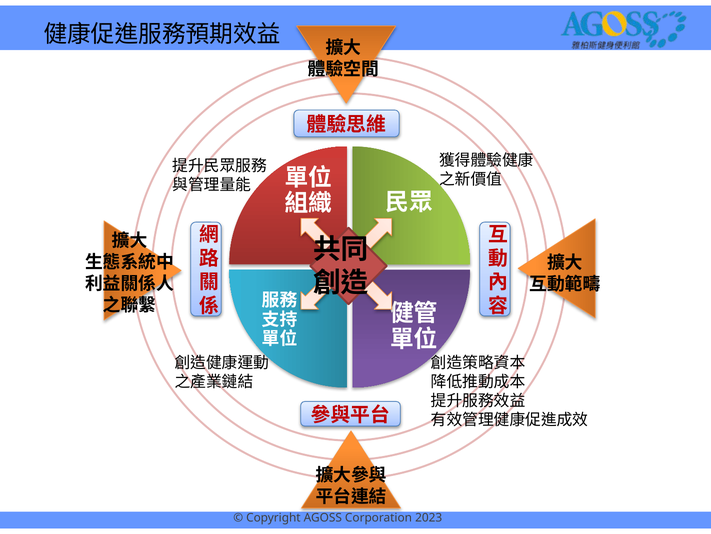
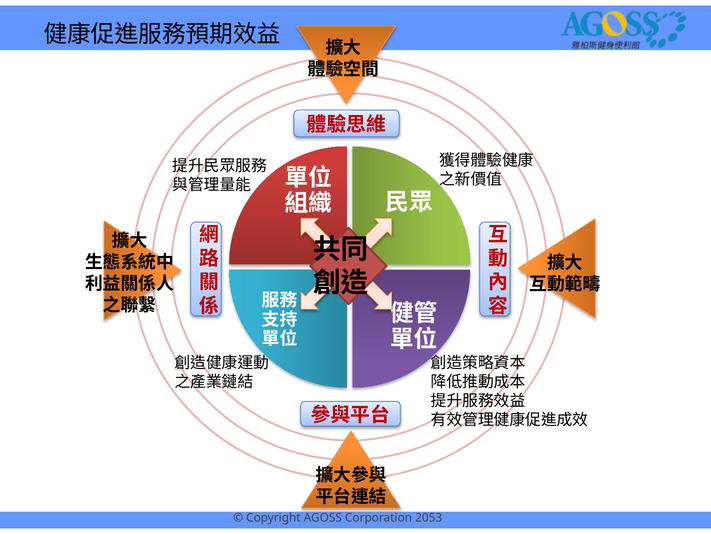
2023: 2023 -> 2053 (429, 517)
